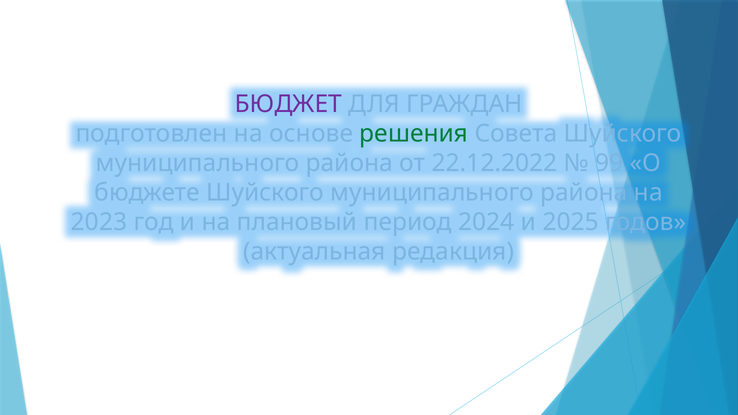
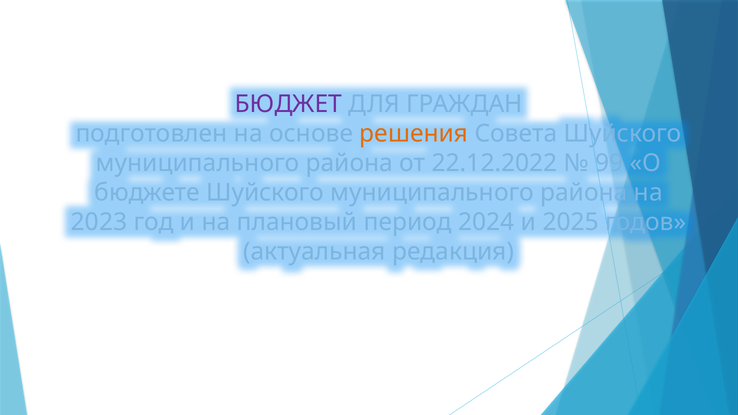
решения colour: green -> orange (414, 134)
